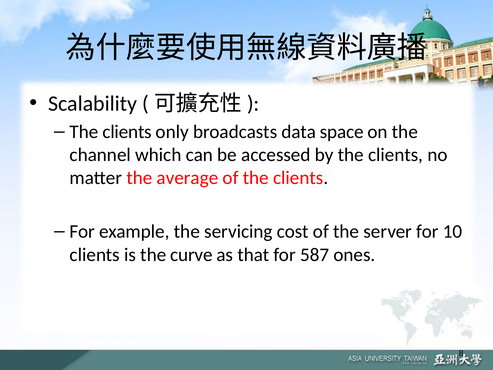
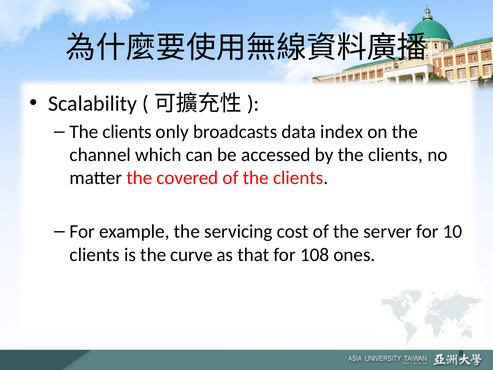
space: space -> index (342, 132)
average: average -> covered (188, 178)
587: 587 -> 108 (315, 255)
